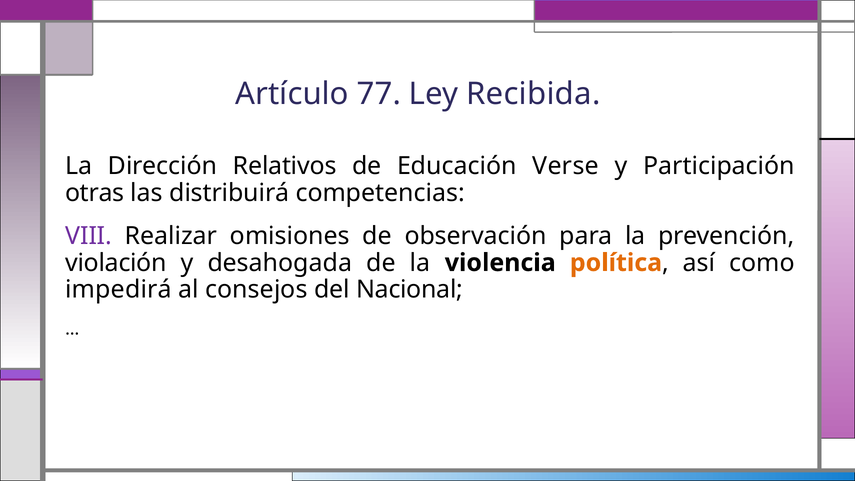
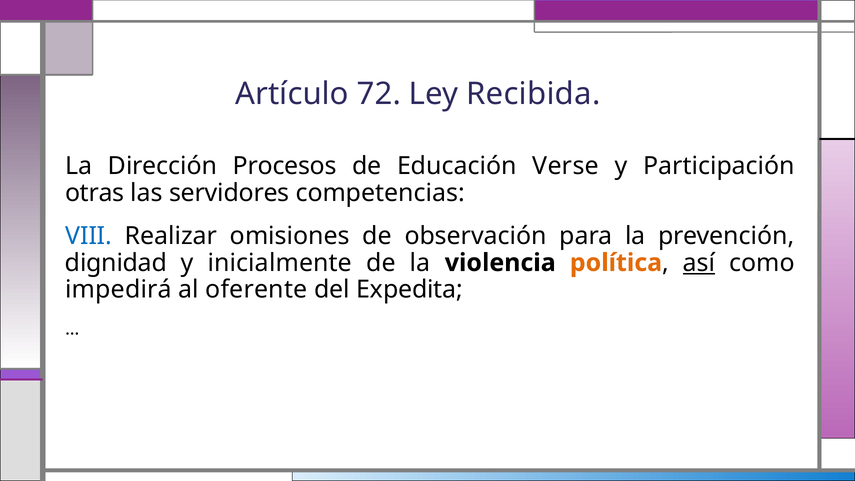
77: 77 -> 72 (379, 94)
Relativos: Relativos -> Procesos (285, 166)
distribuirá: distribuirá -> servidores (229, 193)
VIII colour: purple -> blue (89, 236)
violación: violación -> dignidad (116, 263)
desahogada: desahogada -> inicialmente (280, 263)
así underline: none -> present (699, 263)
consejos: consejos -> oferente (256, 290)
Nacional: Nacional -> Expedita (410, 290)
